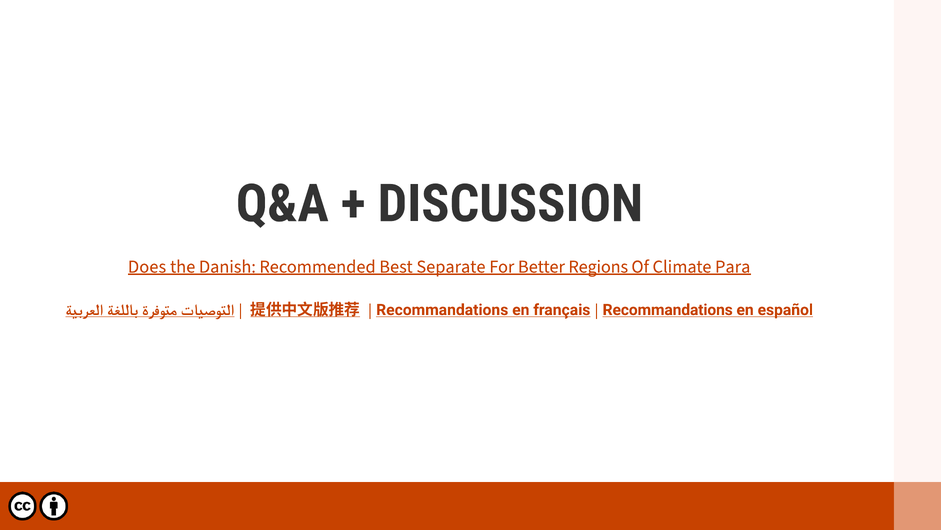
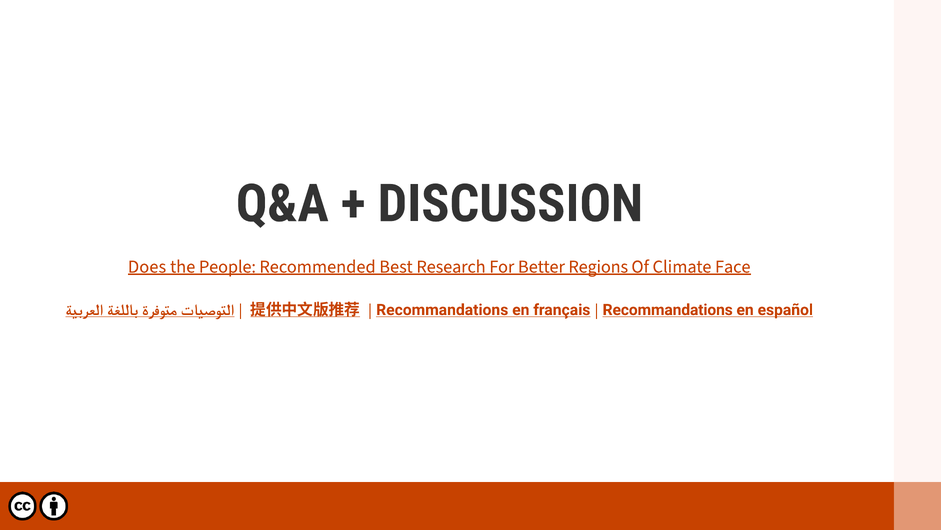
Danish: Danish -> People (227, 266)
Separate: Separate -> Research (451, 266)
Para: Para -> Face (733, 266)
